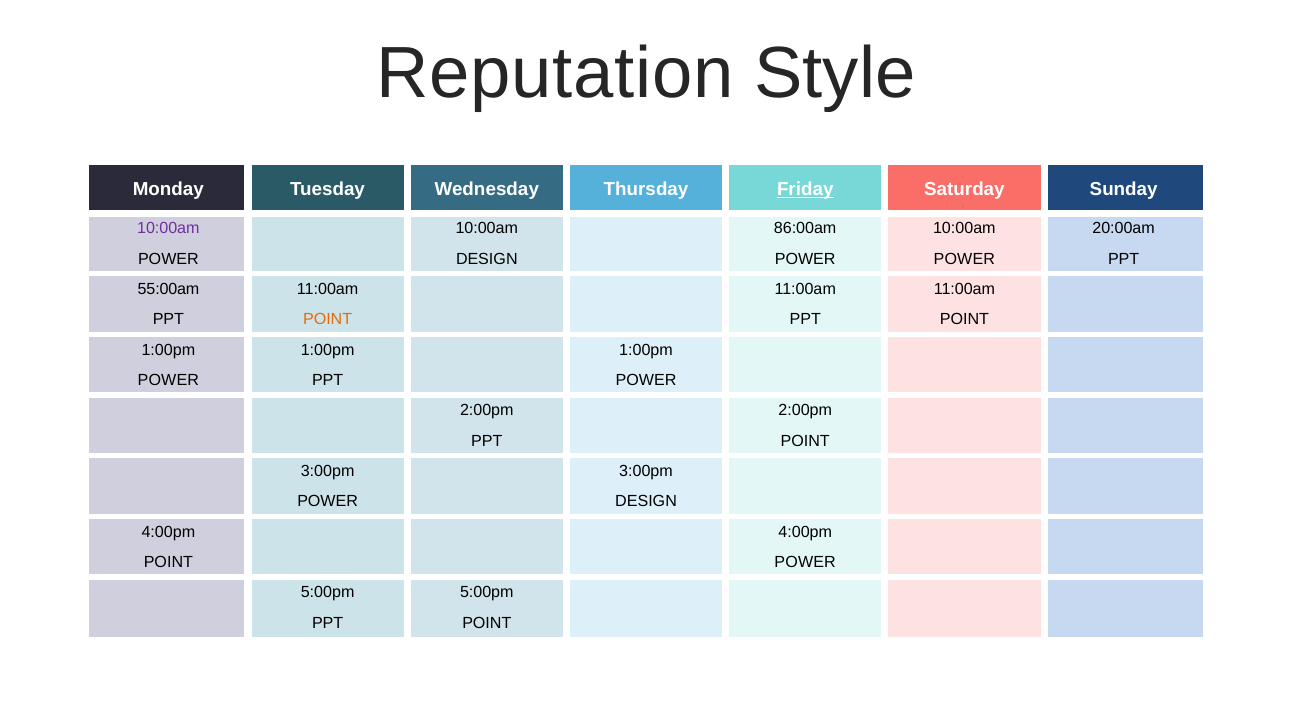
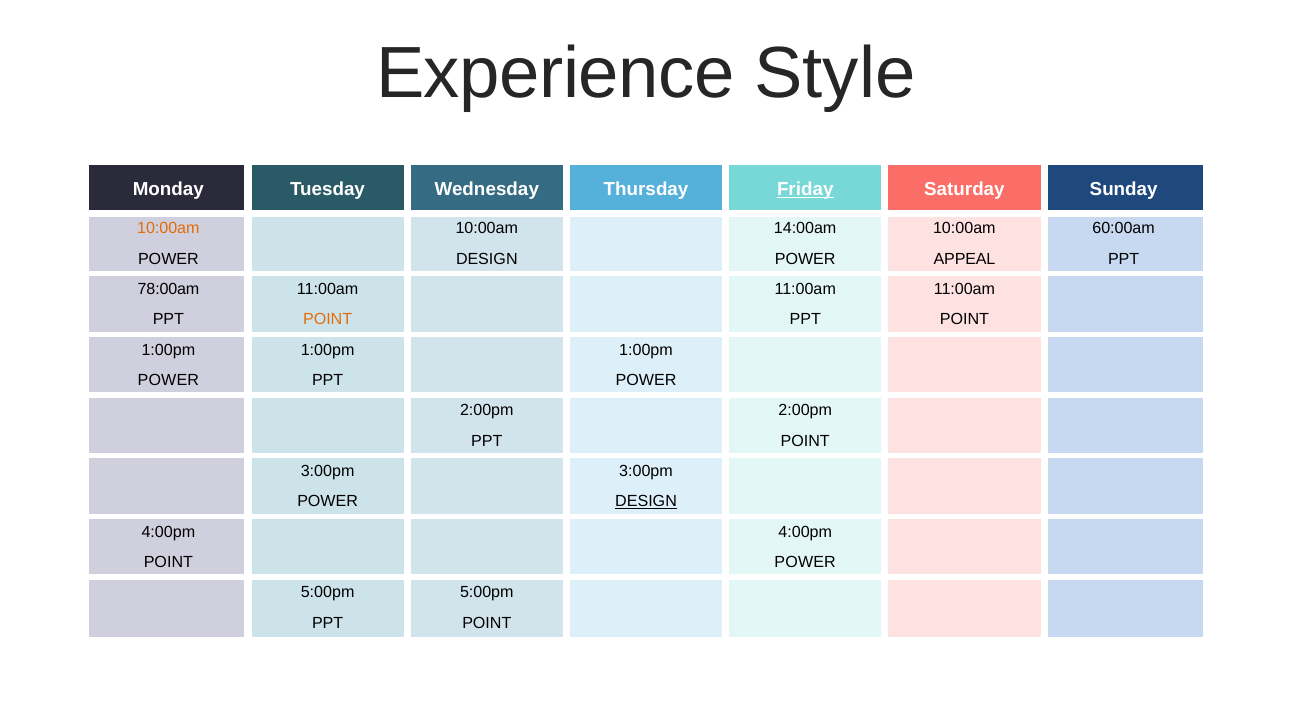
Reputation: Reputation -> Experience (555, 74)
10:00am colour: purple -> orange (168, 229)
86:00am: 86:00am -> 14:00am (805, 229)
20:00am: 20:00am -> 60:00am (1124, 229)
POWER POWER: POWER -> APPEAL (965, 259)
55:00am: 55:00am -> 78:00am (169, 289)
DESIGN underline: none -> present (646, 502)
